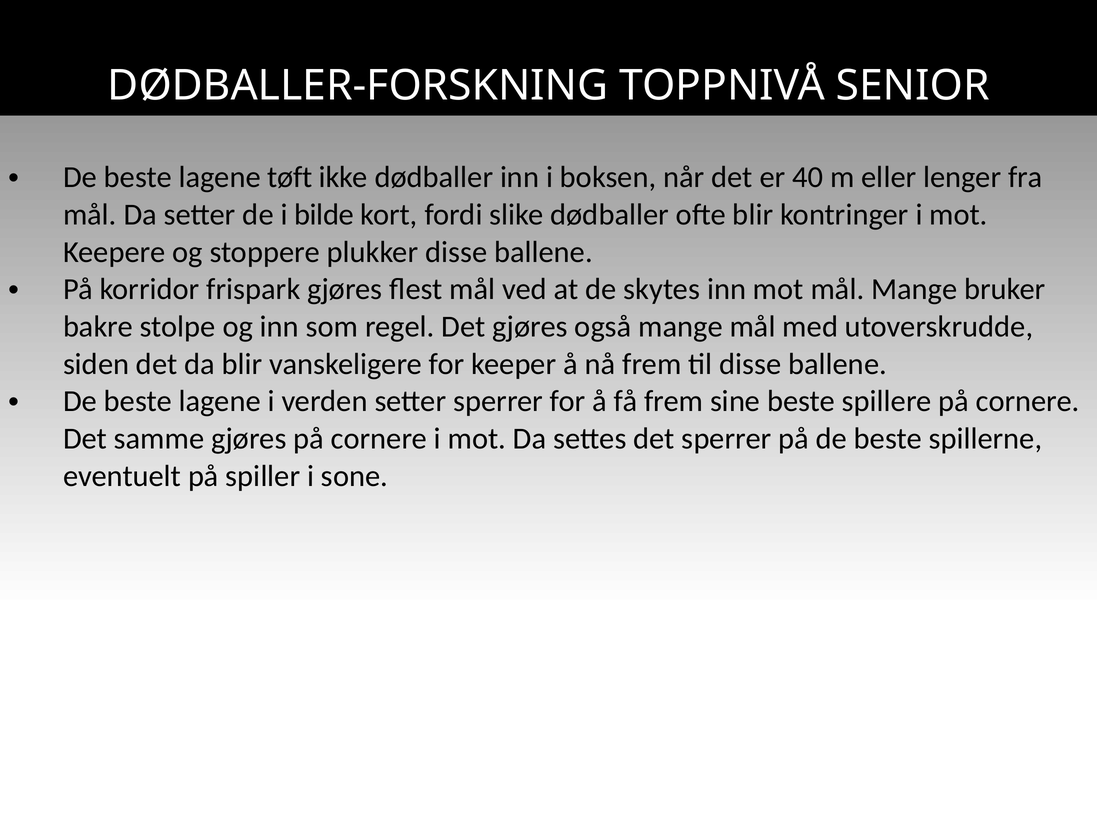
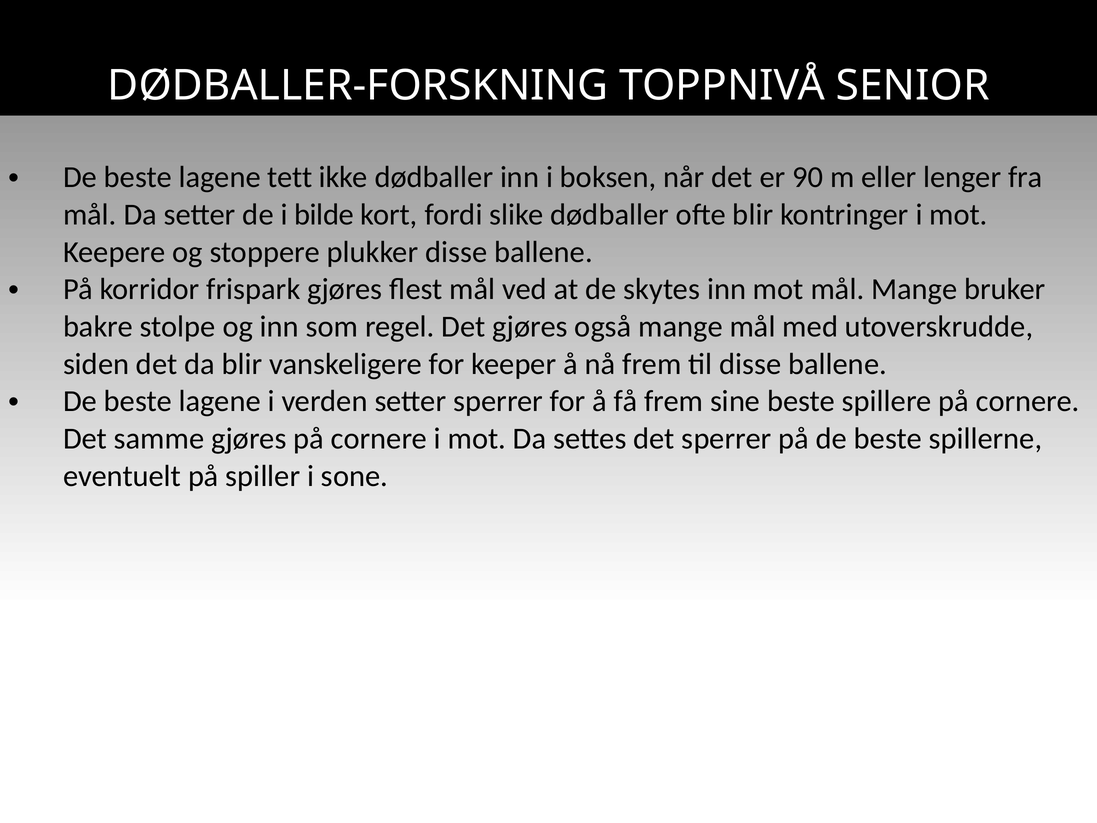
tøft: tøft -> tett (290, 177)
40: 40 -> 90 (808, 177)
